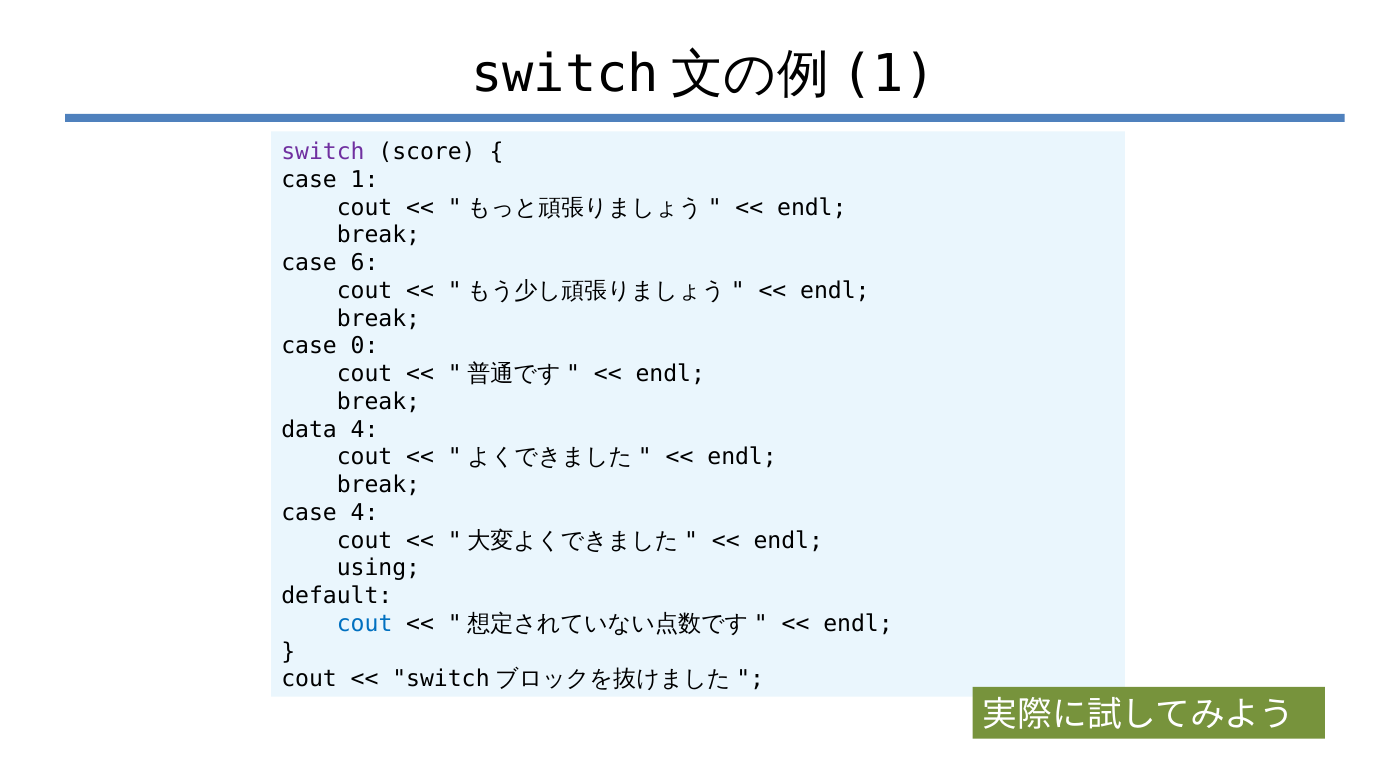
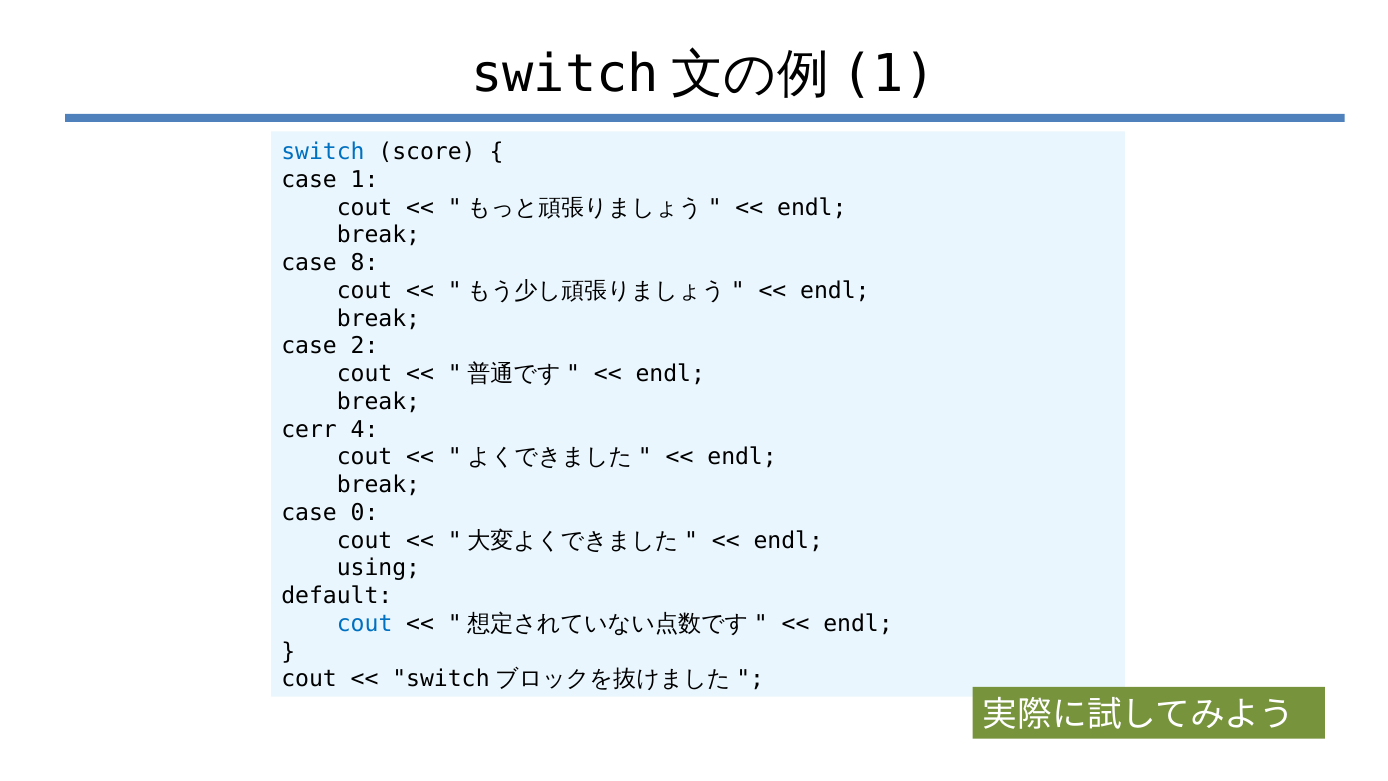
switch colour: purple -> blue (323, 152)
6: 6 -> 8 (365, 263)
0: 0 -> 2 (365, 346)
data: data -> cerr (309, 429)
case 4: 4 -> 0 (365, 513)
